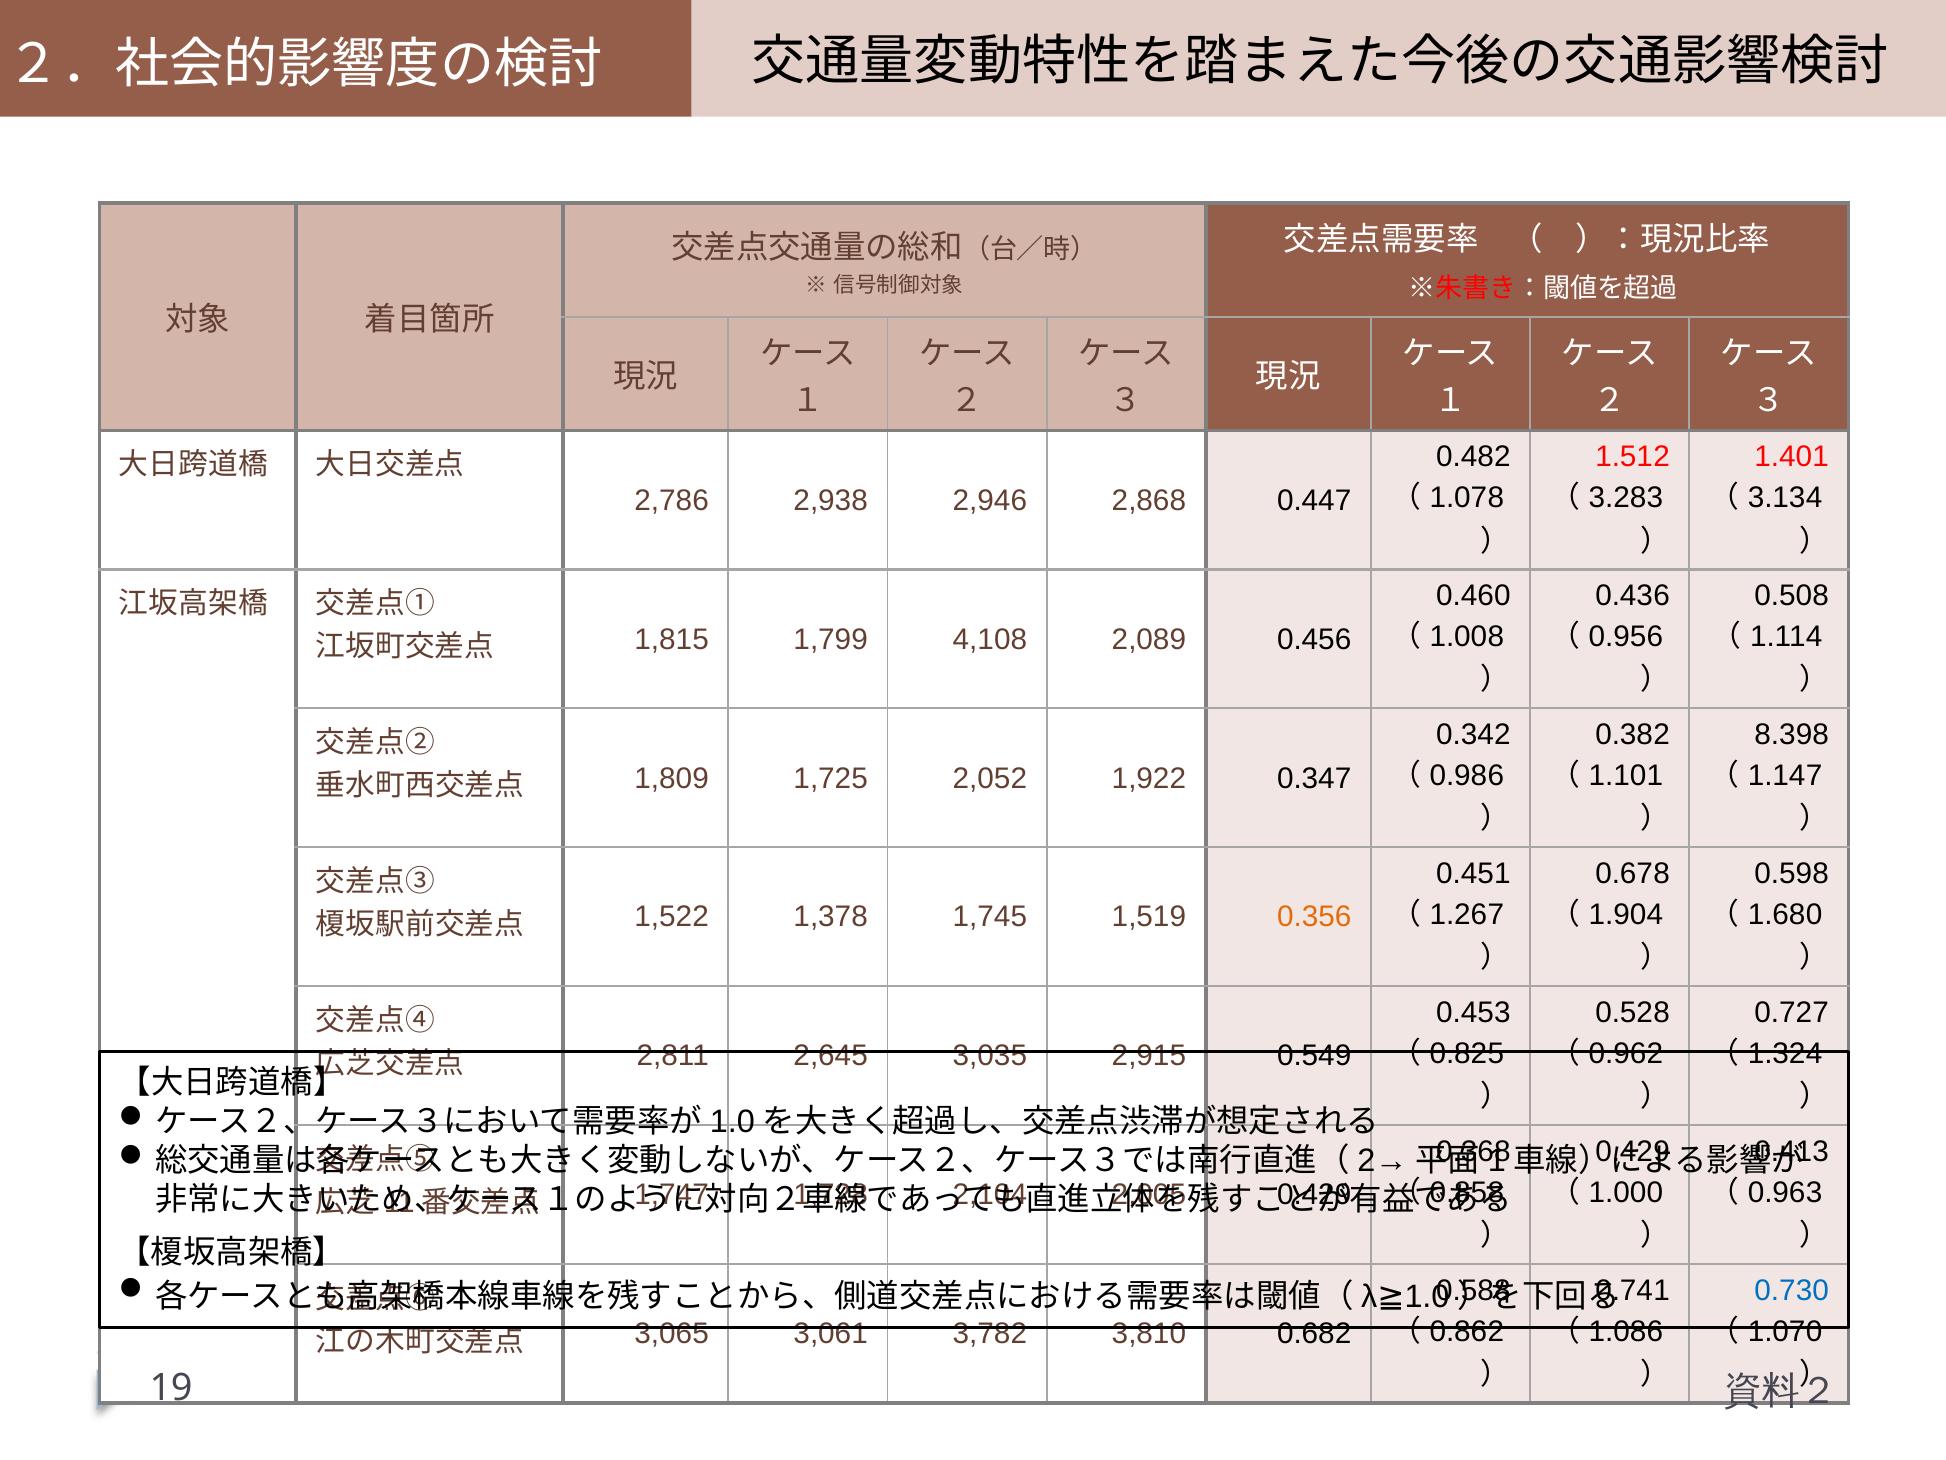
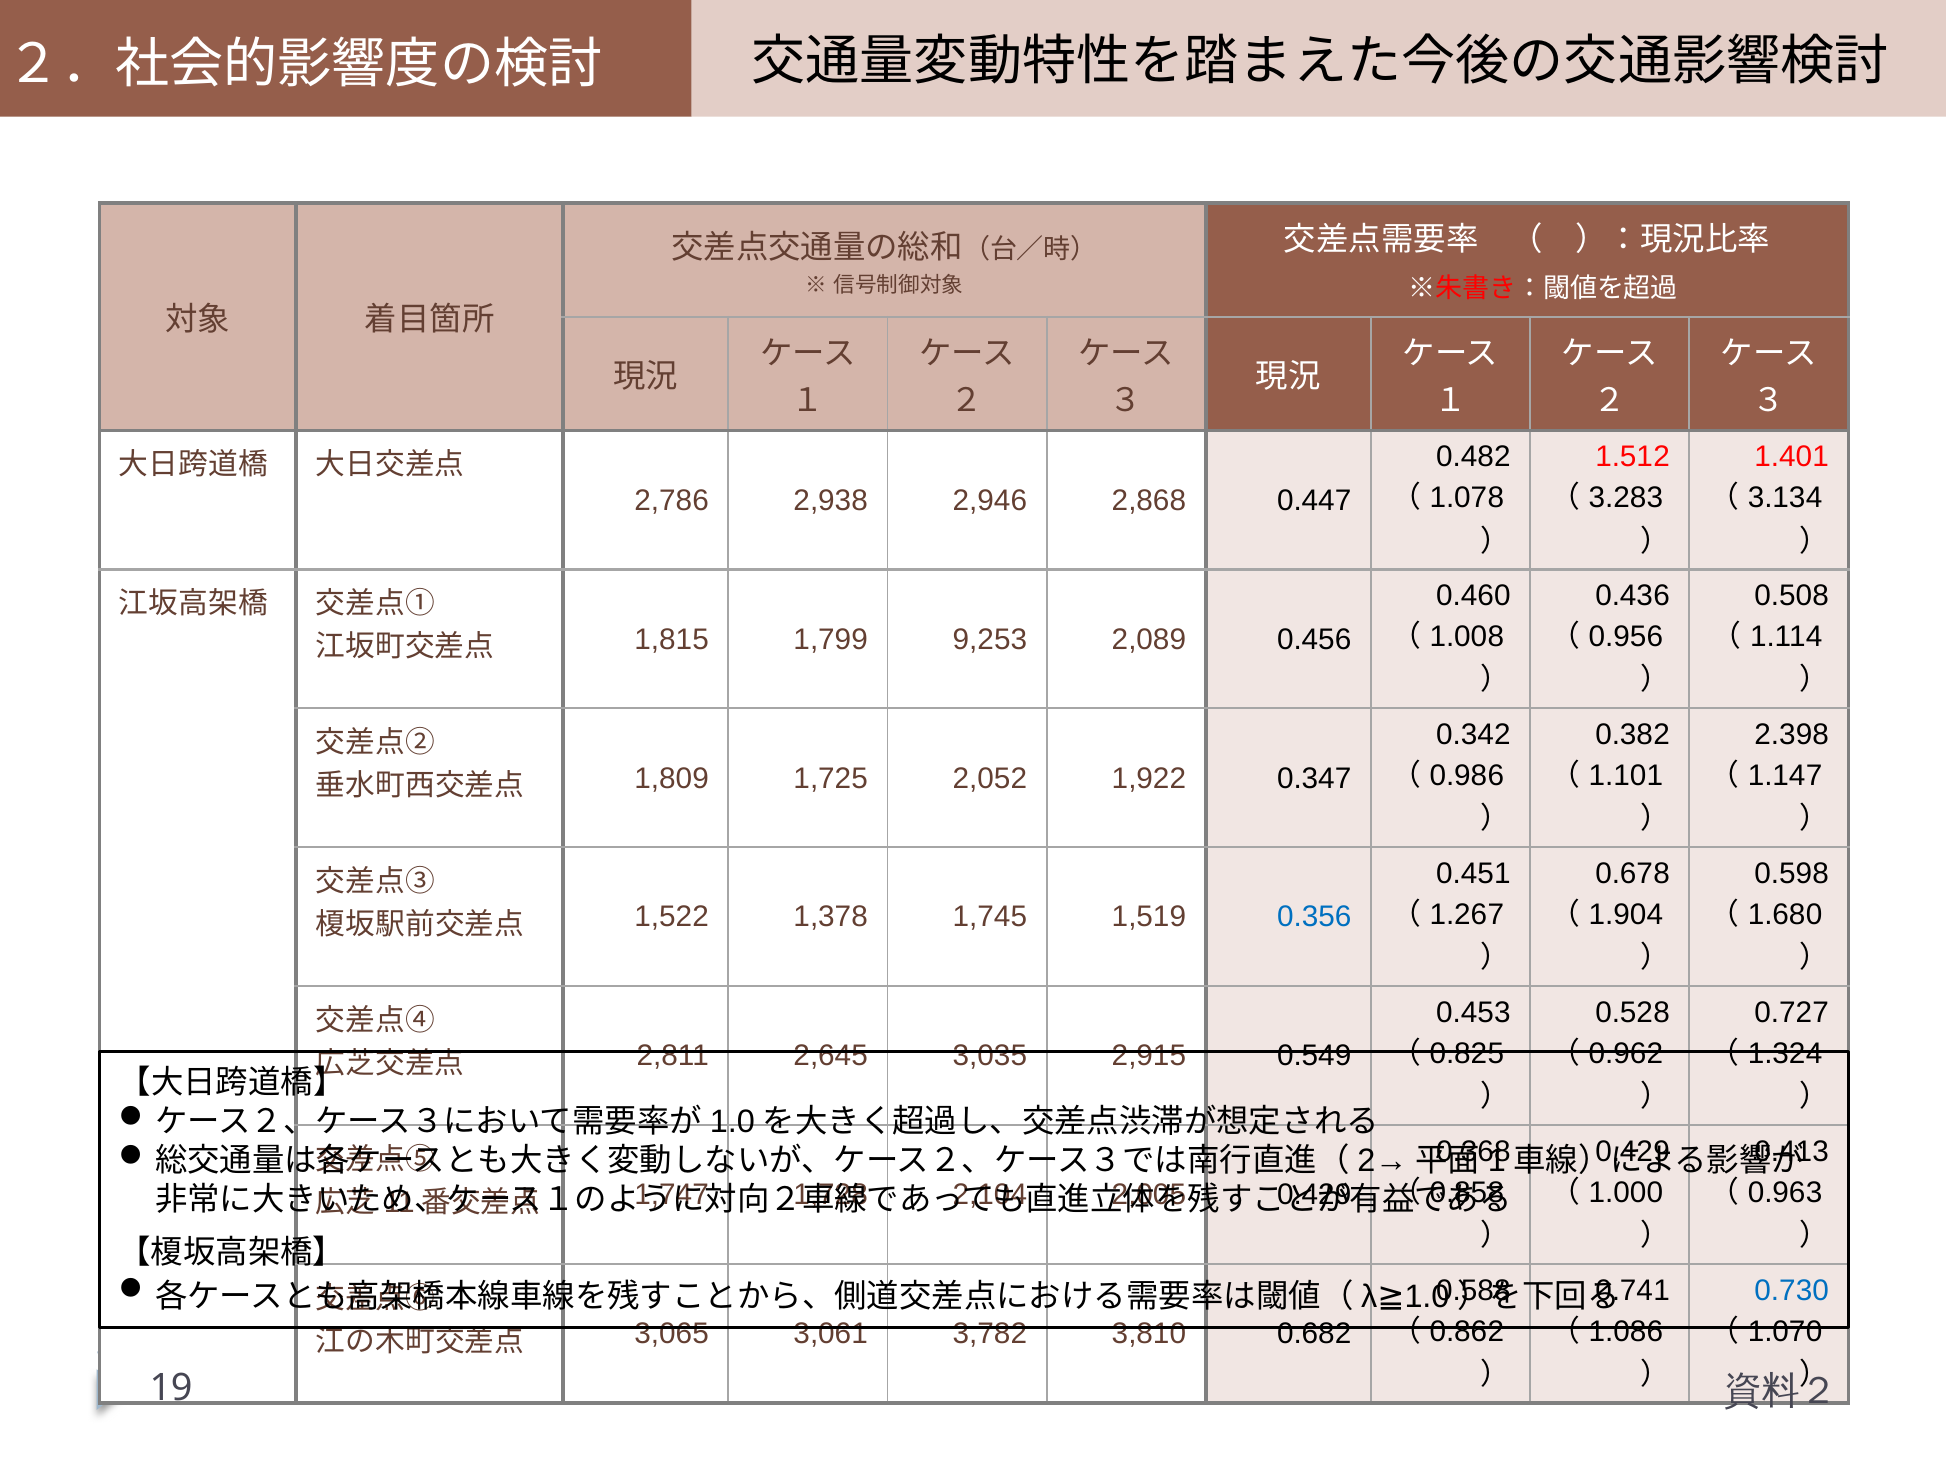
4,108: 4,108 -> 9,253 (990, 639)
8.398: 8.398 -> 2.398 (1792, 735)
0.356 colour: orange -> blue (1314, 917)
